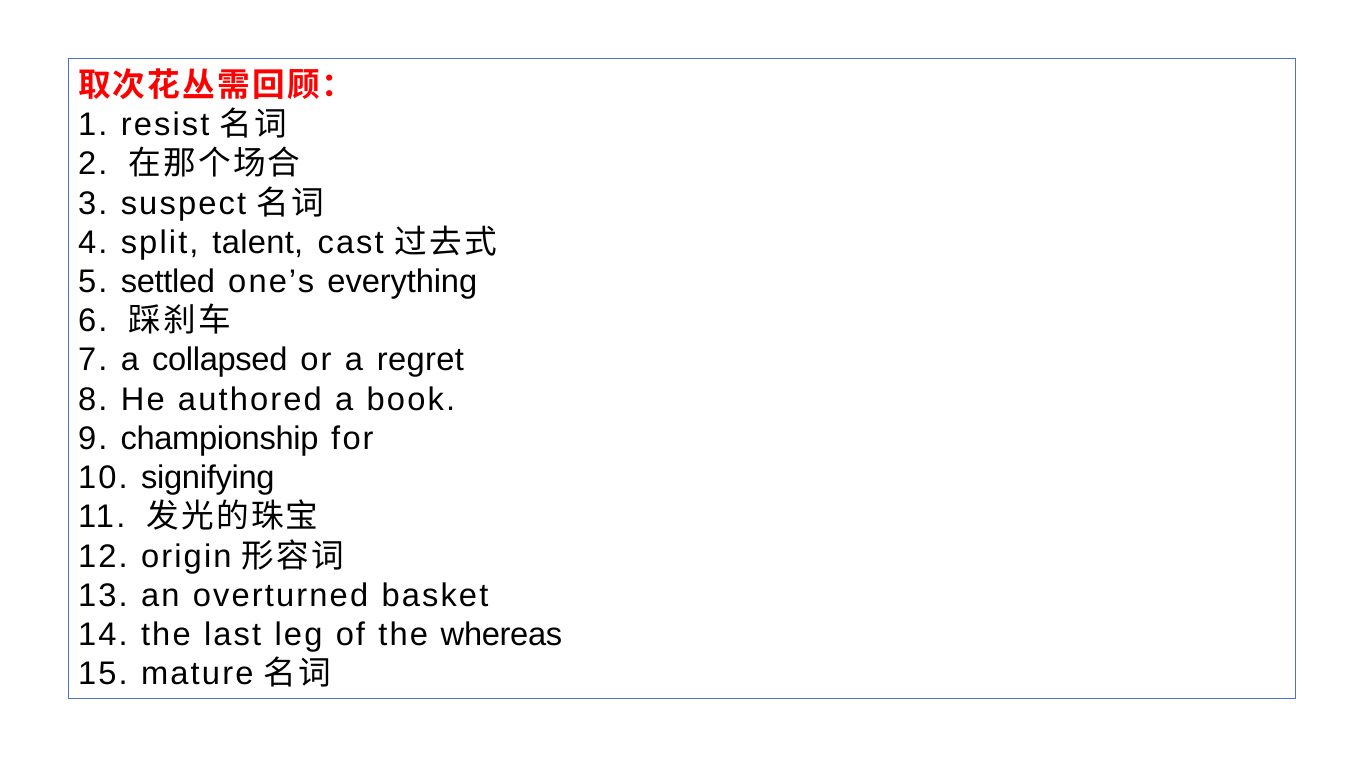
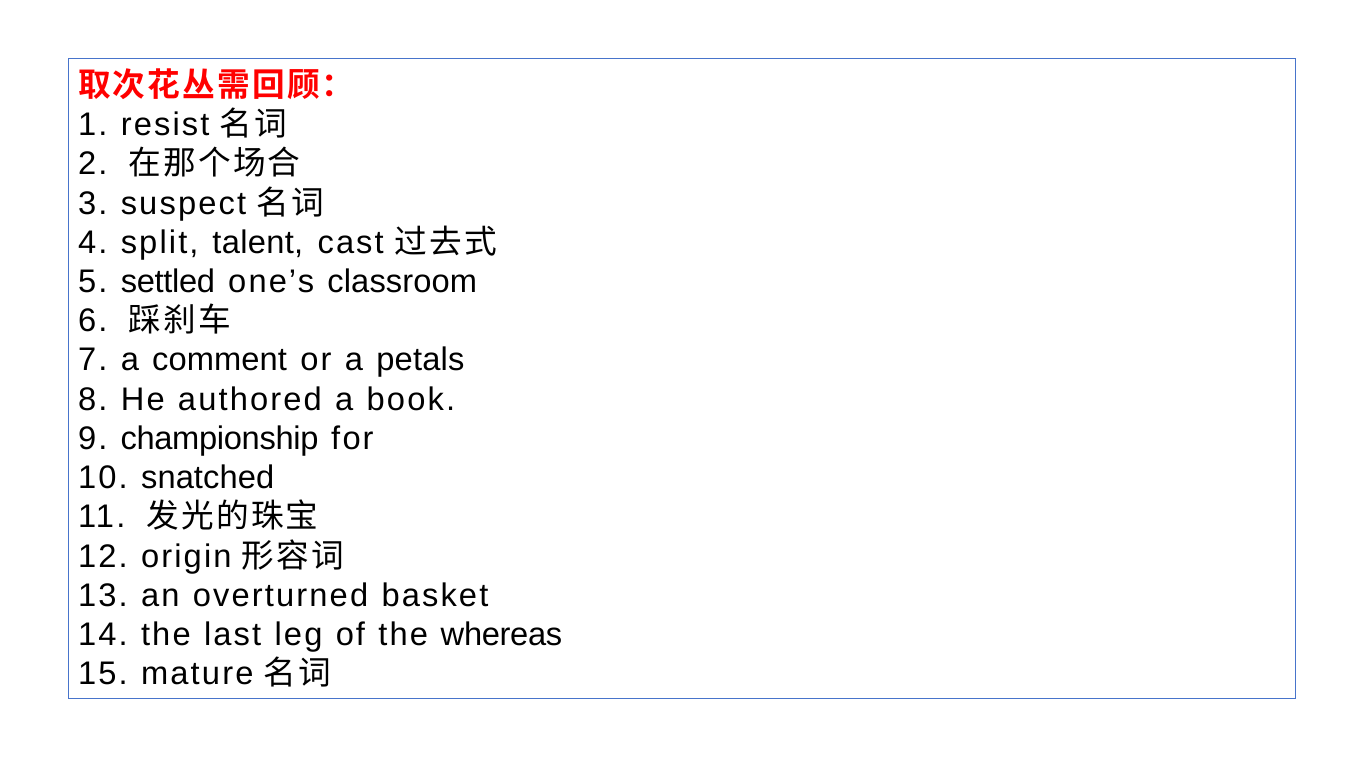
everything: everything -> classroom (402, 282)
collapsed: collapsed -> comment (220, 360)
regret: regret -> petals (420, 360)
signifying: signifying -> snatched (208, 478)
